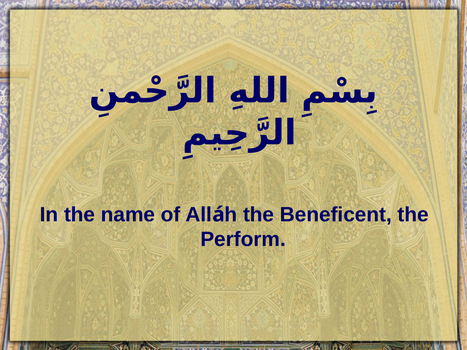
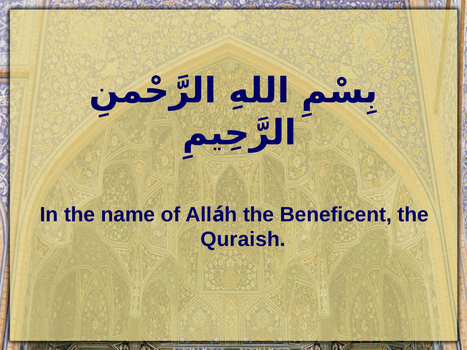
Perform: Perform -> Quraish (243, 240)
